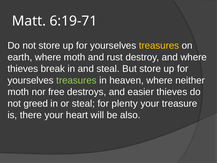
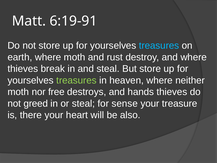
6:19-71: 6:19-71 -> 6:19-91 (73, 21)
treasures colour: yellow -> light blue (159, 46)
easier: easier -> hands (141, 92)
plenty: plenty -> sense (125, 103)
